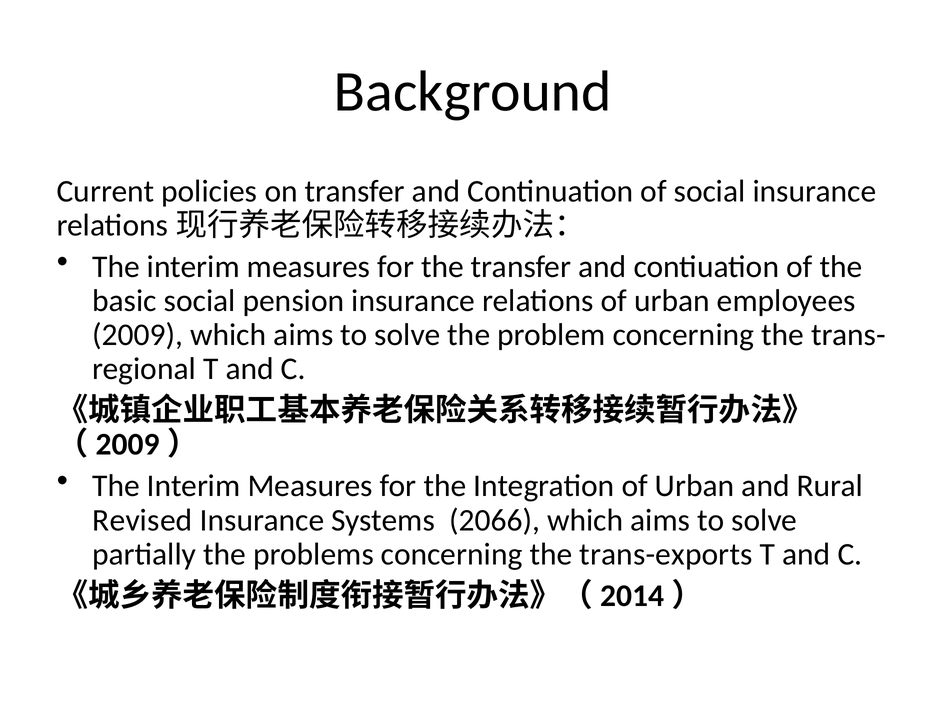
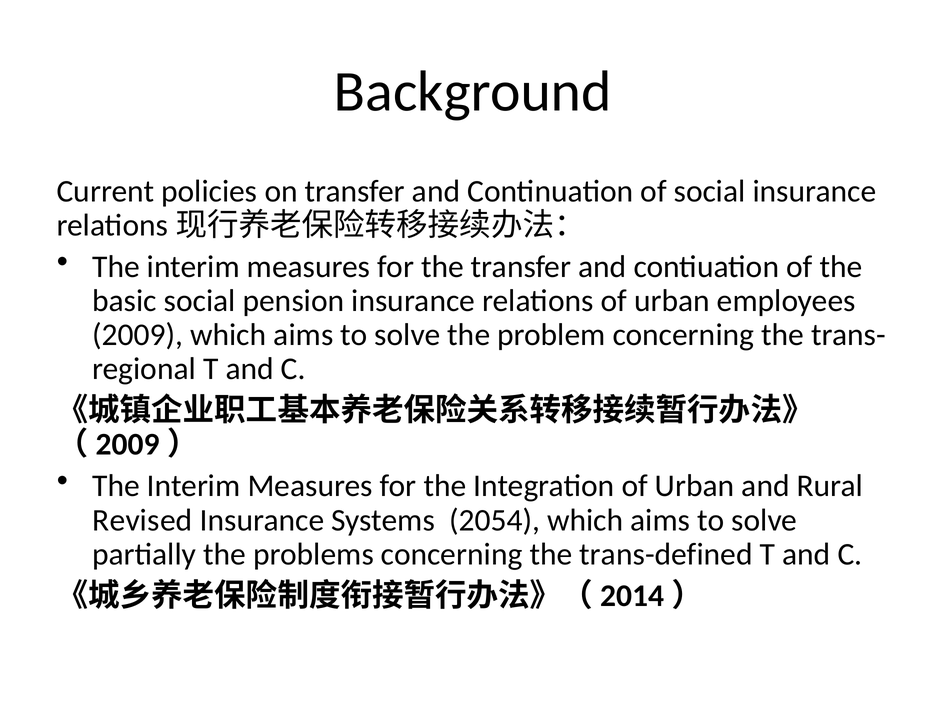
2066: 2066 -> 2054 (495, 520)
trans-exports: trans-exports -> trans-defined (666, 555)
